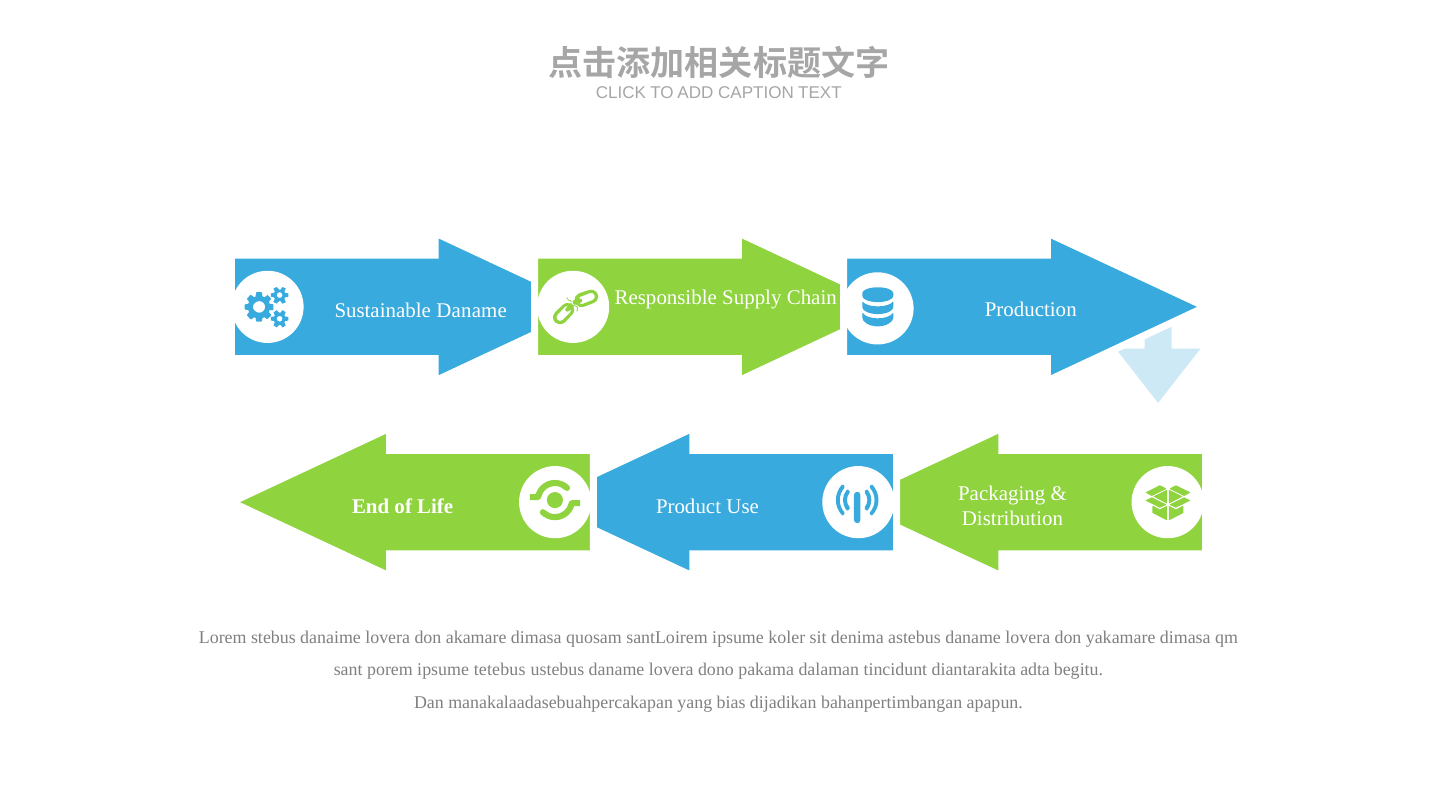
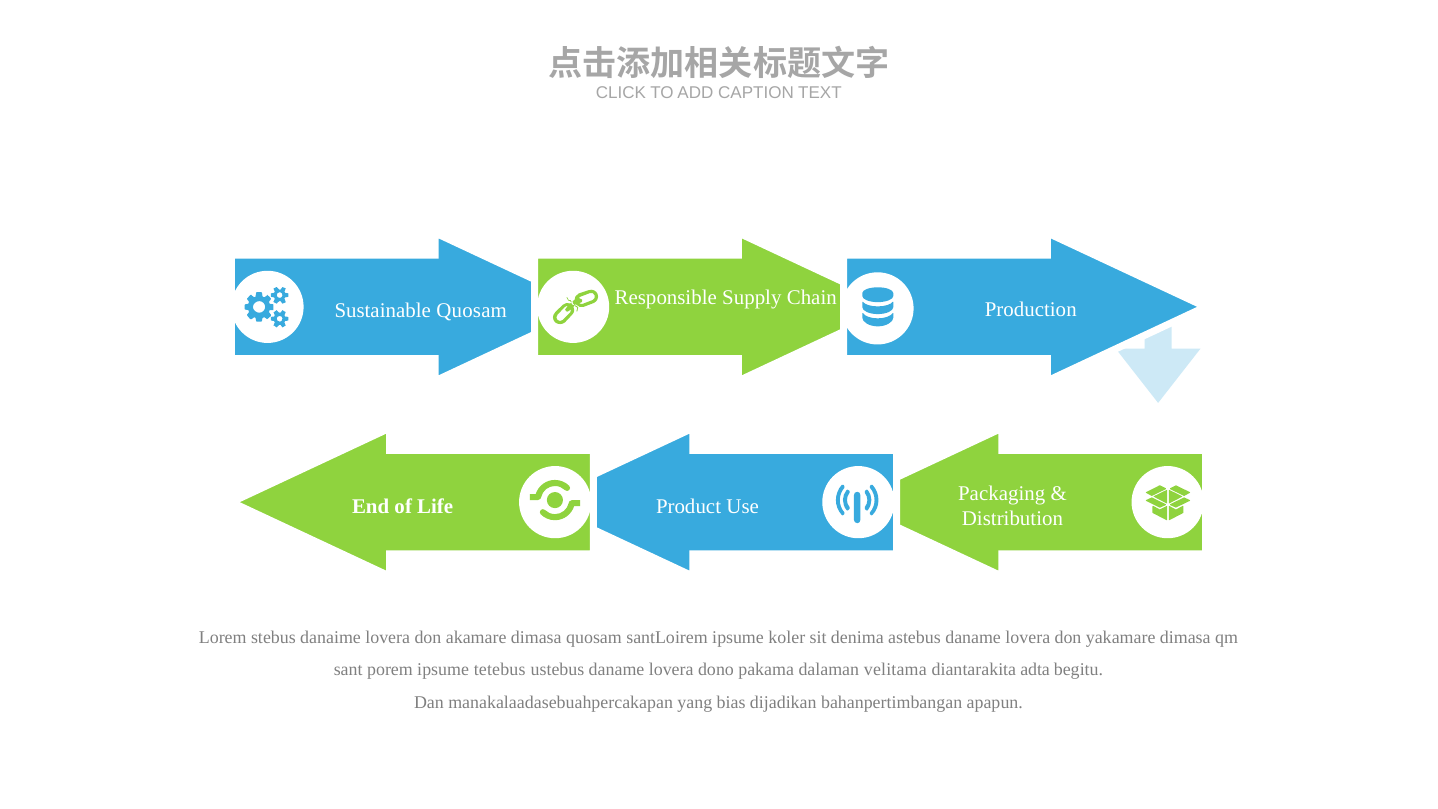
Sustainable Daname: Daname -> Quosam (472, 310)
tincidunt: tincidunt -> velitama (895, 670)
